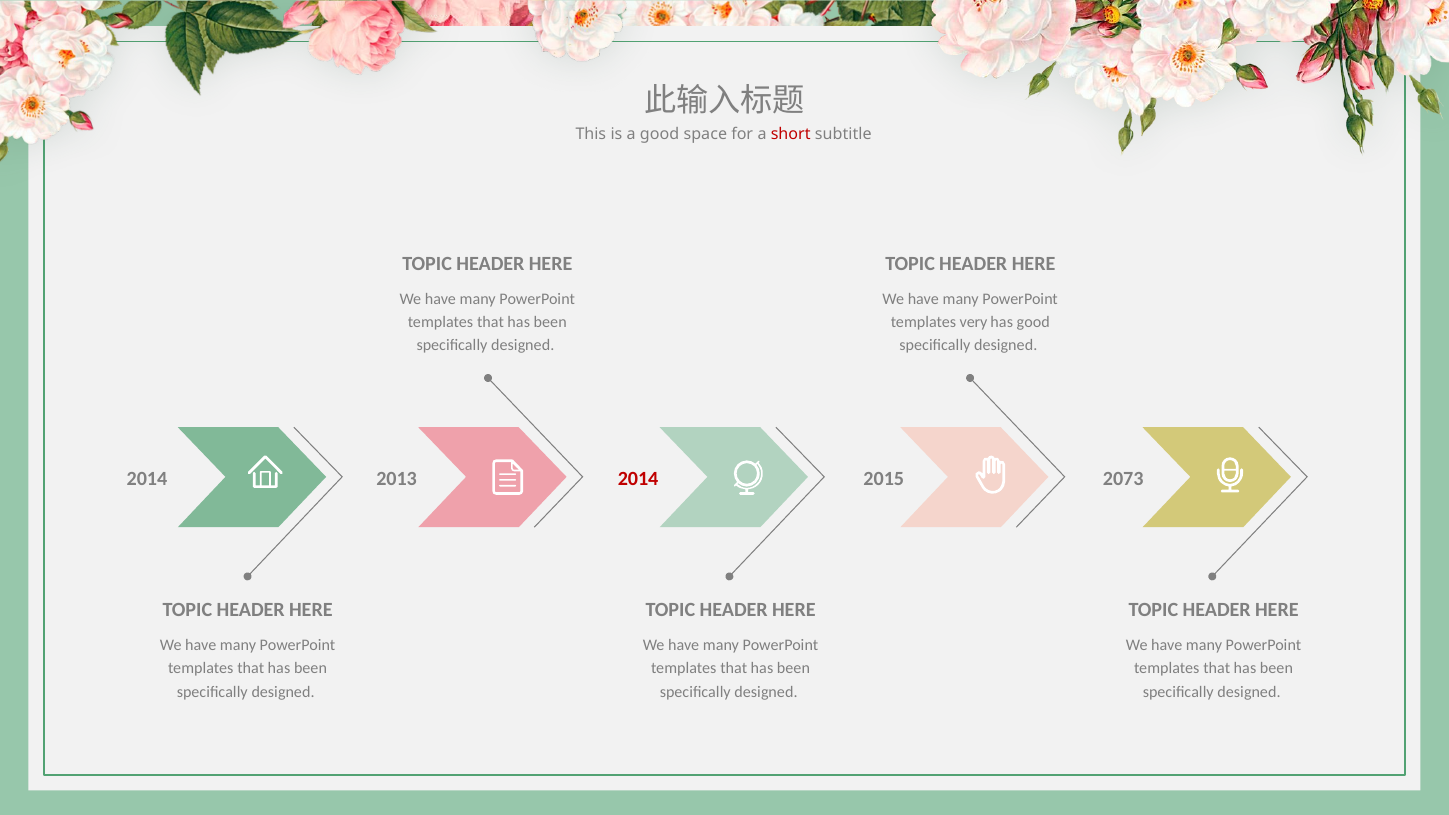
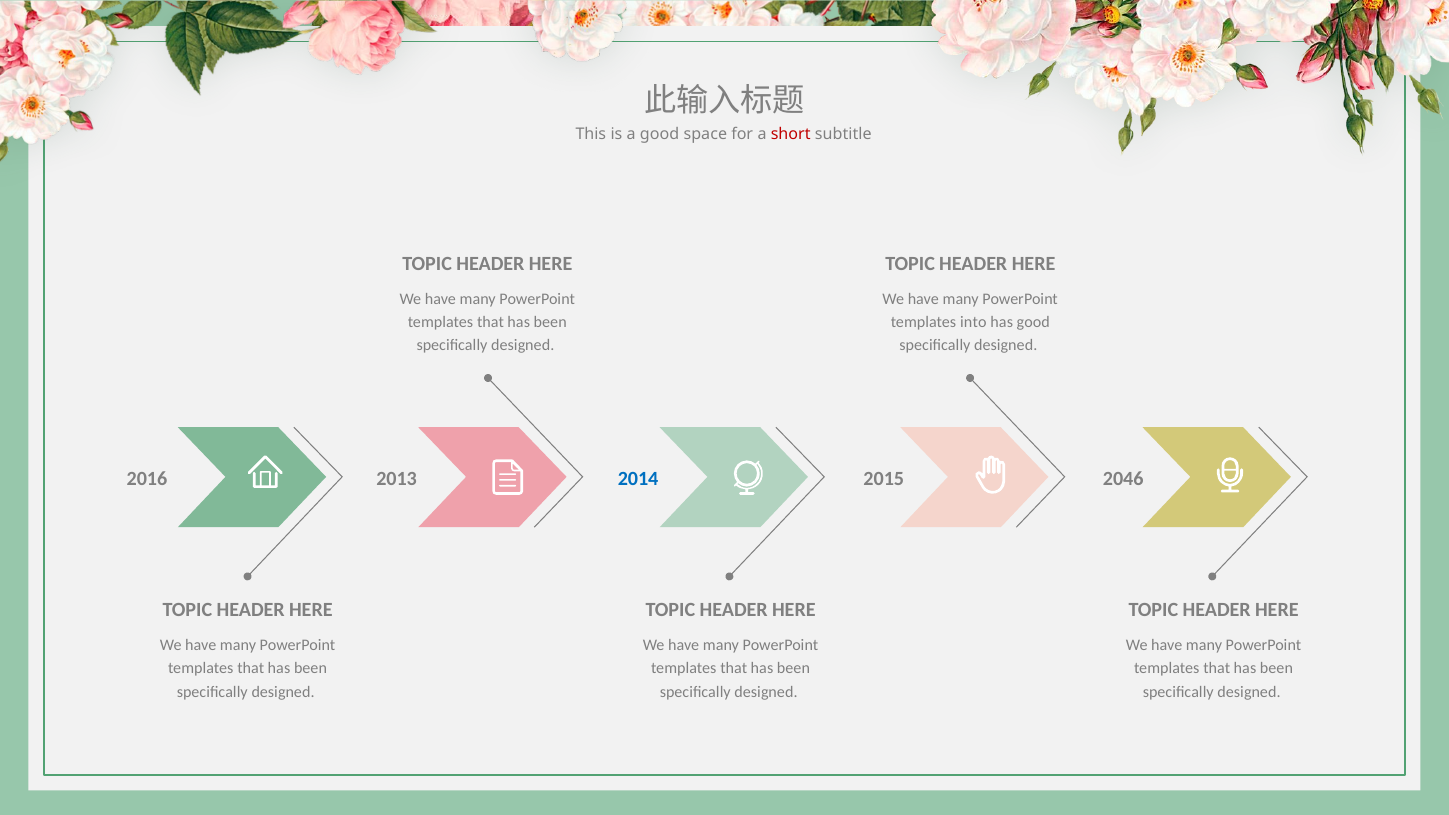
very: very -> into (973, 322)
2014: 2014 -> 2016 (147, 479)
2014 colour: red -> blue (638, 479)
2073: 2073 -> 2046 (1123, 479)
